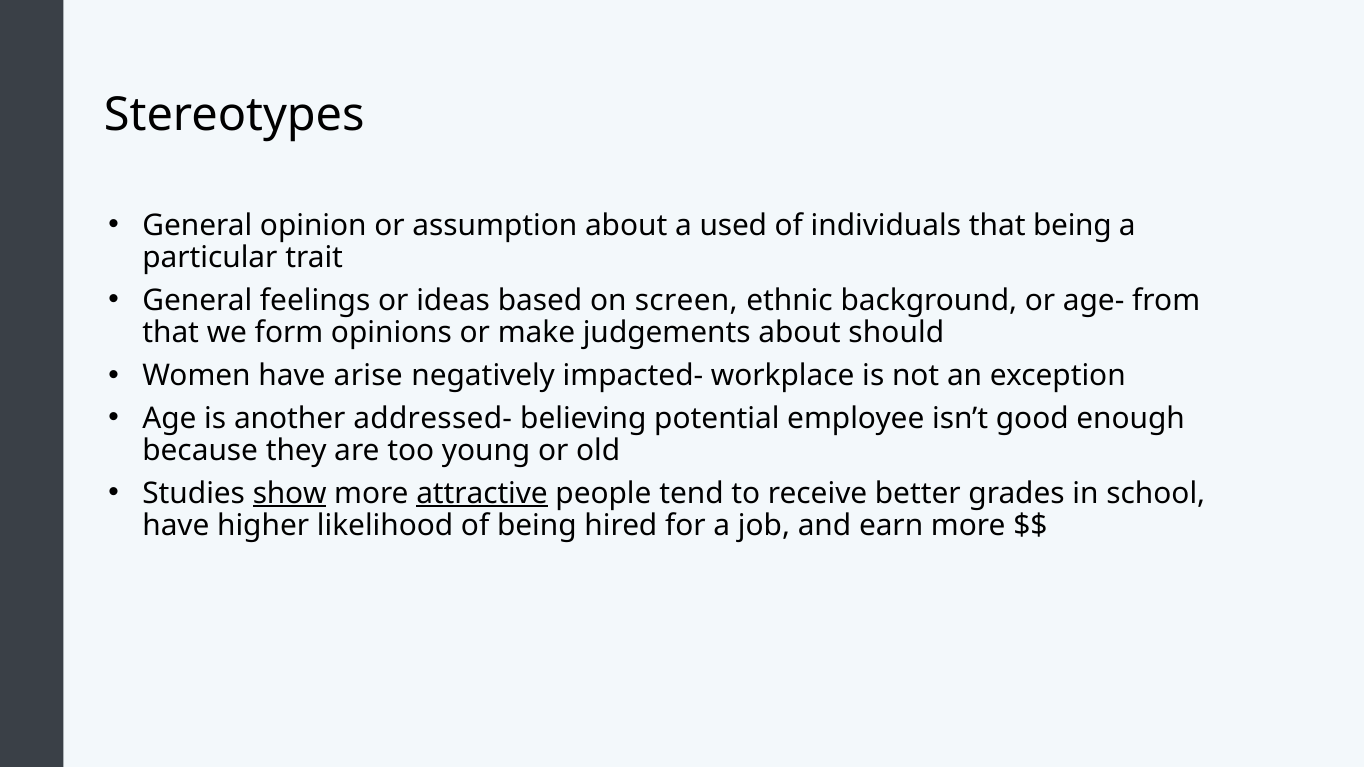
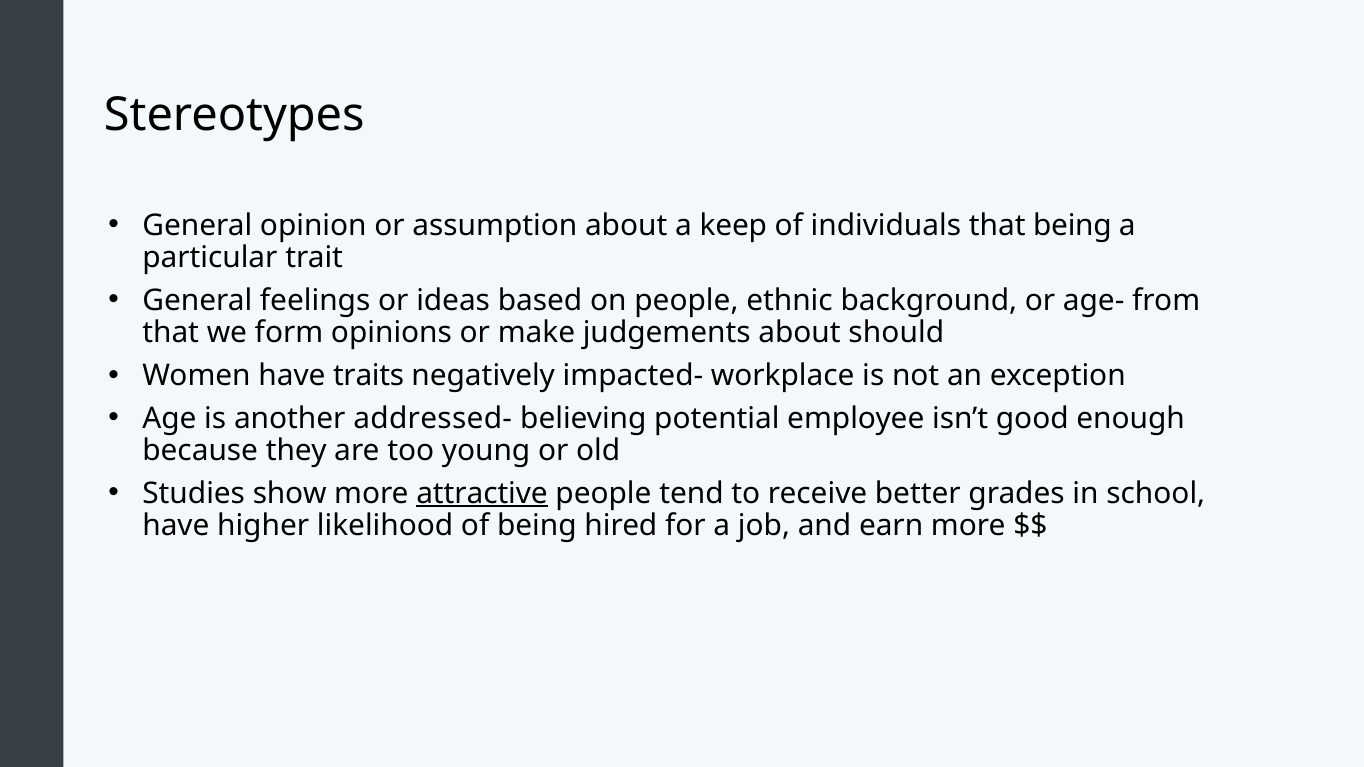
used: used -> keep (733, 225)
on screen: screen -> people (686, 300)
arise: arise -> traits (369, 376)
show underline: present -> none (290, 494)
